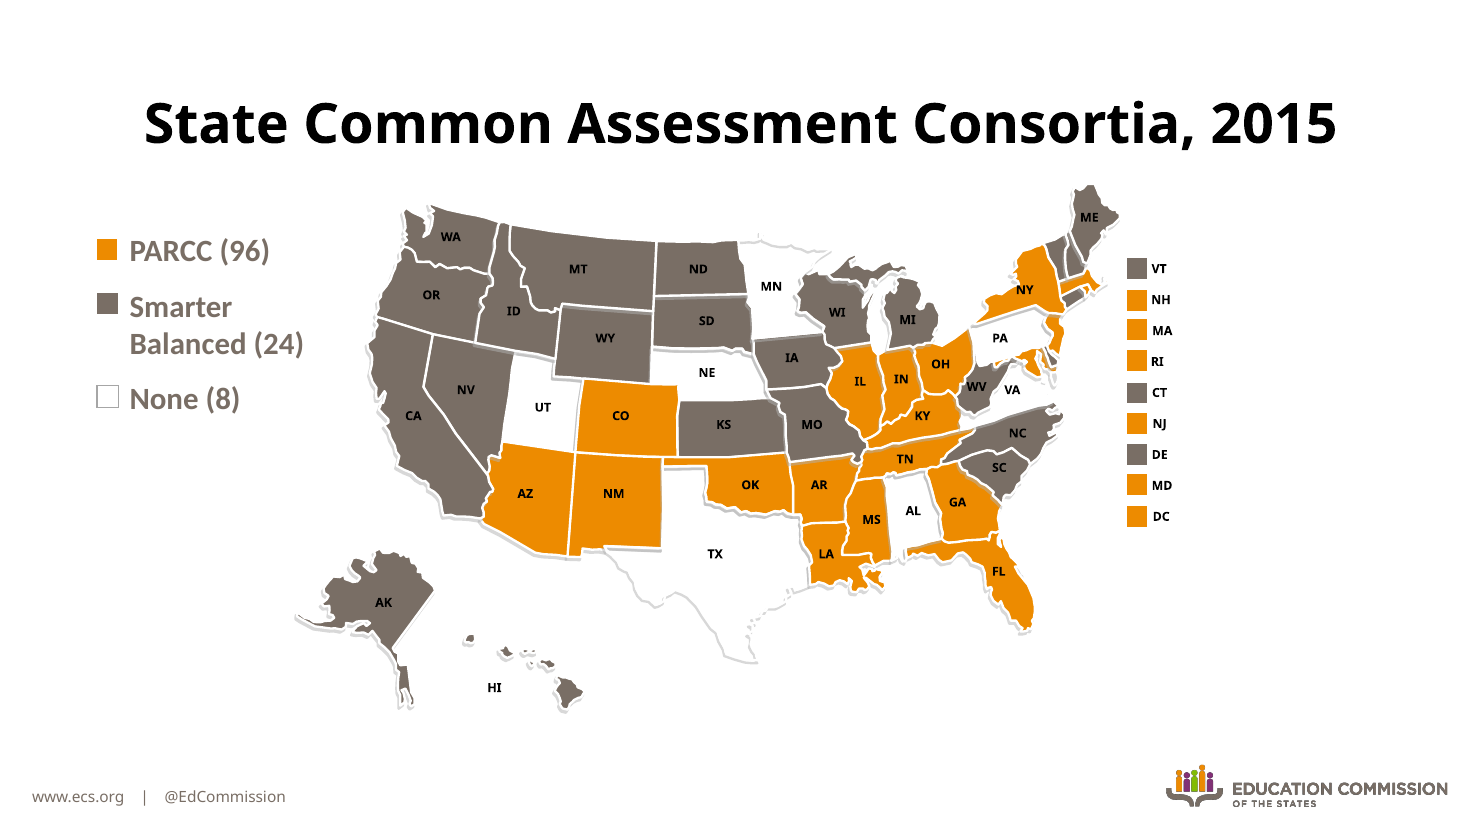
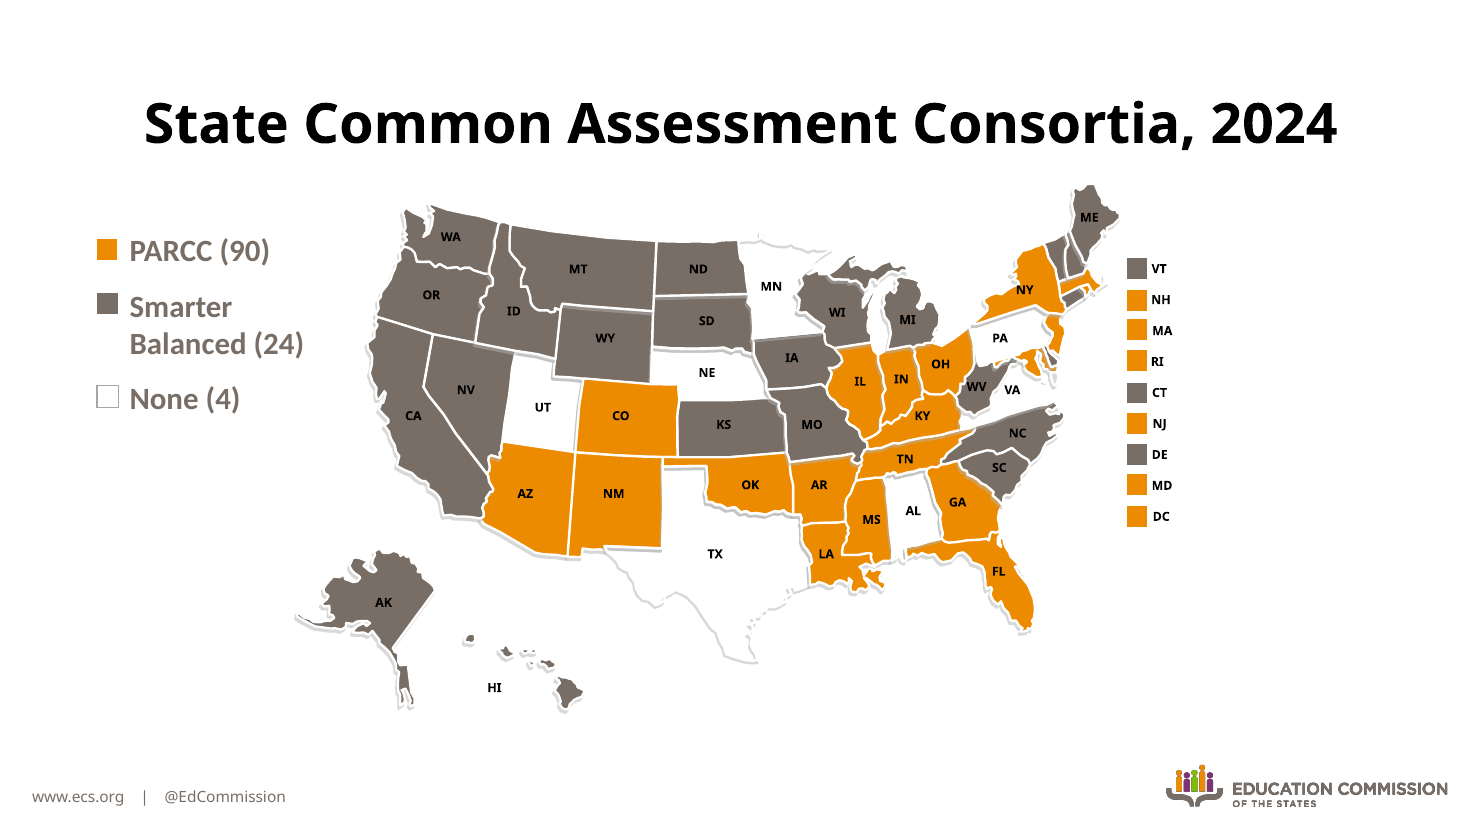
2015: 2015 -> 2024 (1274, 125)
96: 96 -> 90 (245, 251)
8: 8 -> 4 (223, 399)
